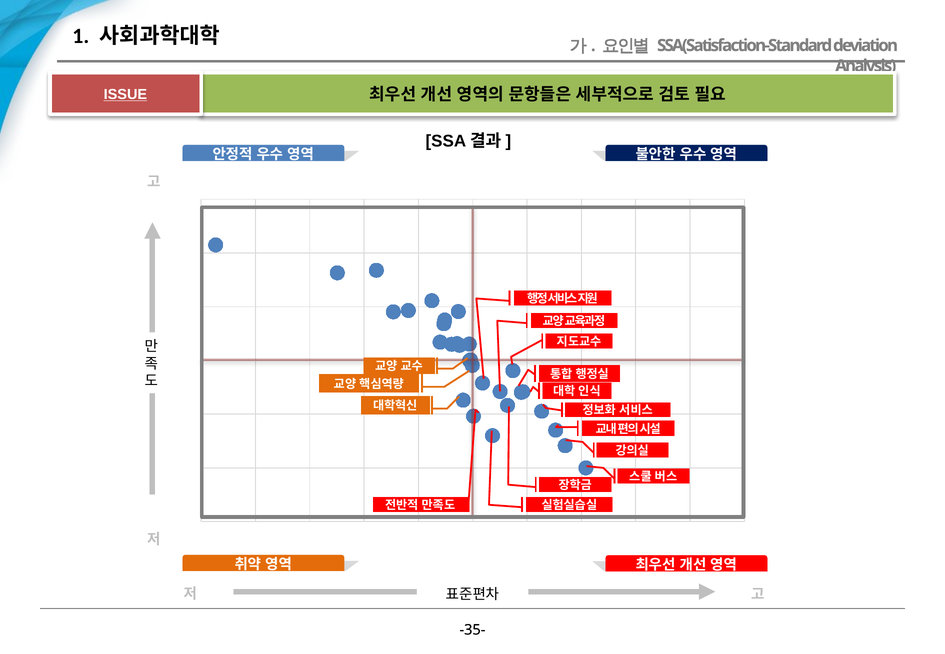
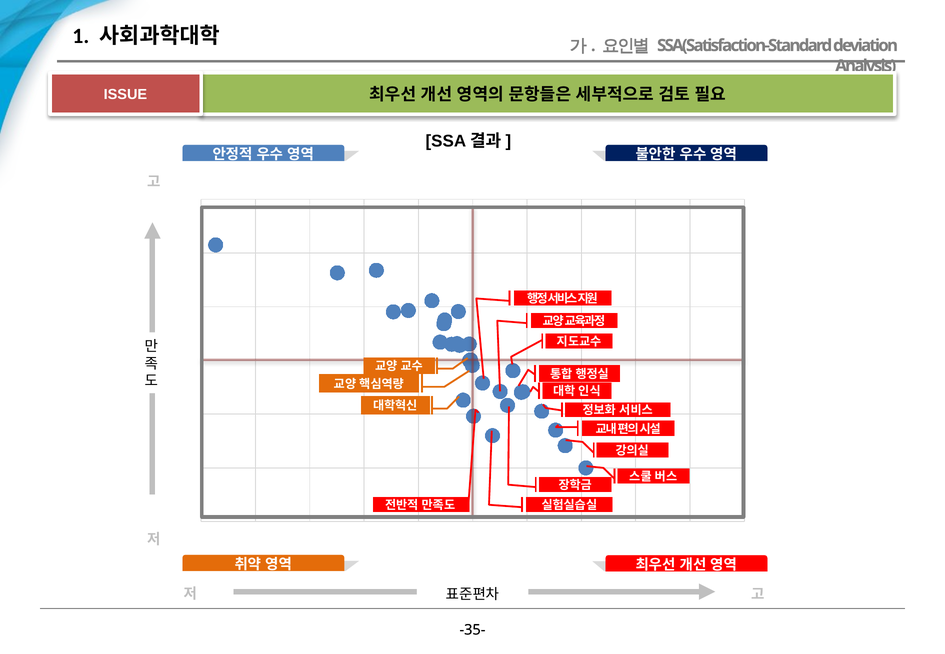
ISSUE underline: present -> none (125, 95)
